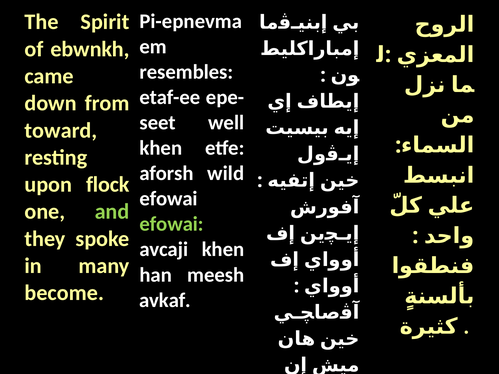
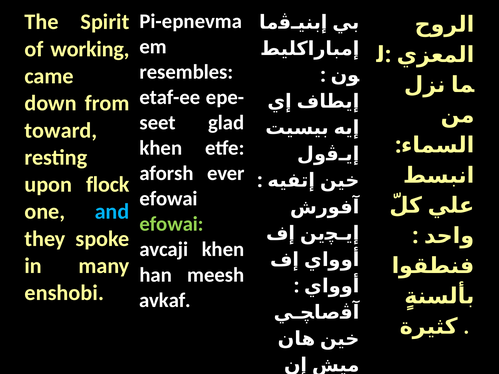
ebwnkh: ebwnkh -> working (90, 49)
well: well -> glad (226, 123)
wild: wild -> ever (226, 173)
and colour: light green -> light blue (112, 212)
become: become -> enshobi (64, 293)
